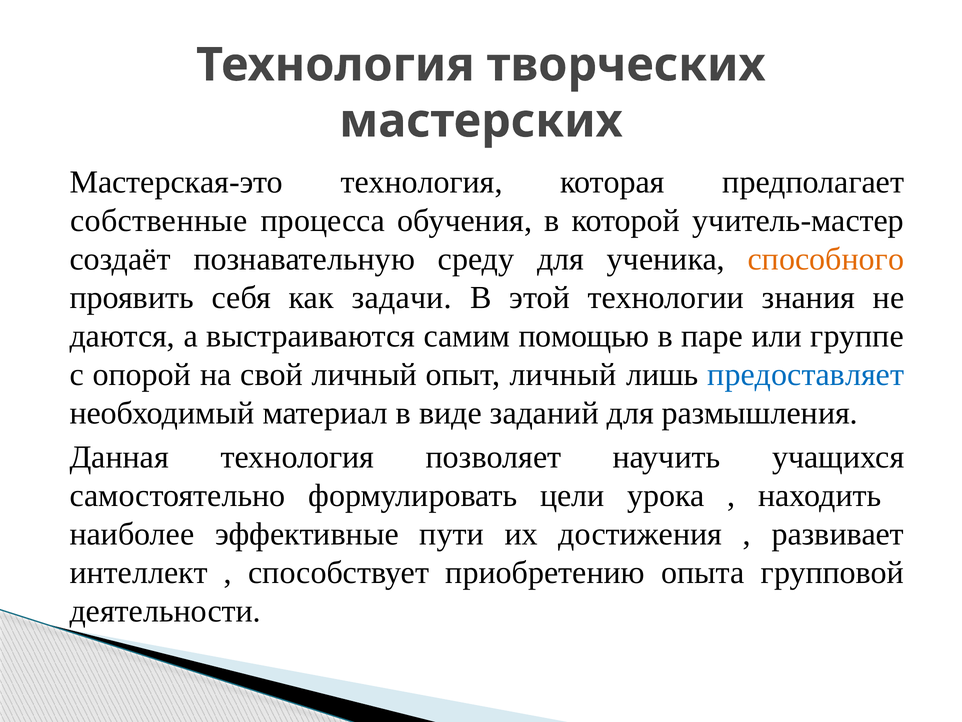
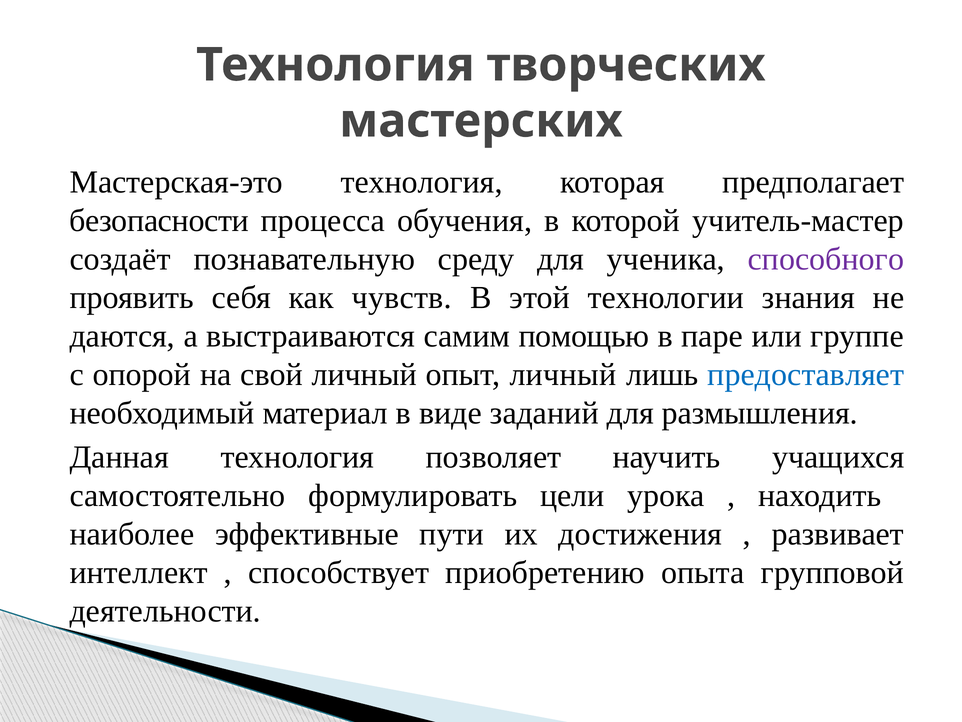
собственные: собственные -> безопасности (159, 221)
способного colour: orange -> purple (826, 259)
задачи: задачи -> чувств (402, 298)
